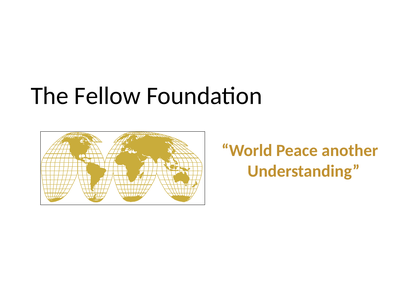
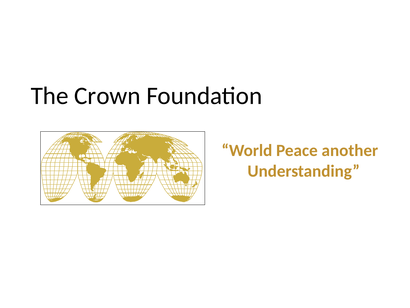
Fellow: Fellow -> Crown (107, 96)
